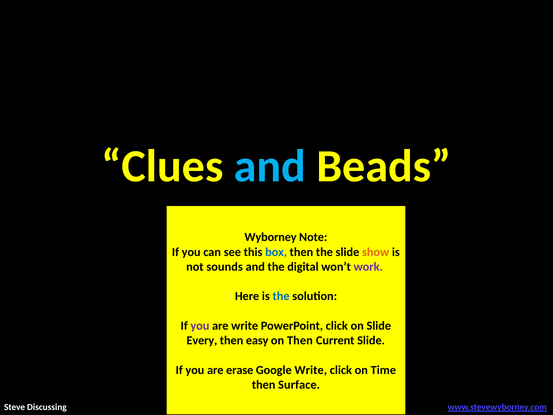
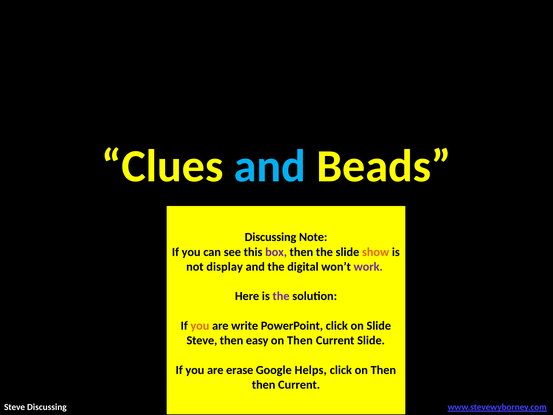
Wyborney: Wyborney -> Discussing (271, 237)
box colour: blue -> purple (276, 252)
sounds: sounds -> display (225, 267)
the colour: blue -> purple (281, 296)
you colour: purple -> orange (200, 326)
Every: Every -> Steve (202, 340)
Google Write: Write -> Helps (311, 370)
click on Time: Time -> Then (383, 370)
Surface: Surface -> Current (299, 384)
